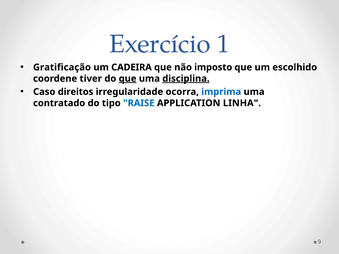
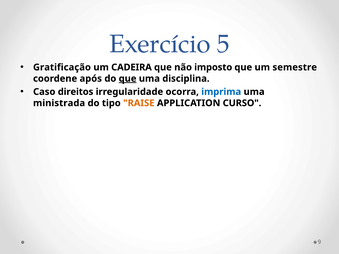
1: 1 -> 5 (223, 44)
escolhido: escolhido -> semestre (295, 67)
tiver: tiver -> após (91, 79)
disciplina underline: present -> none (186, 79)
contratado: contratado -> ministrada (59, 103)
RAISE colour: blue -> orange (139, 103)
LINHA: LINHA -> CURSO (242, 103)
